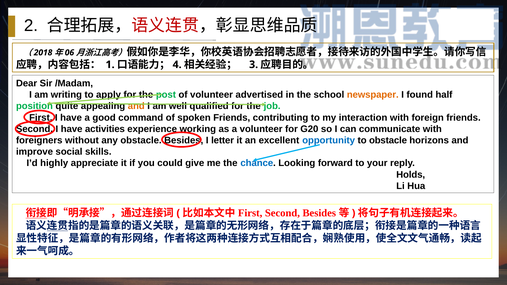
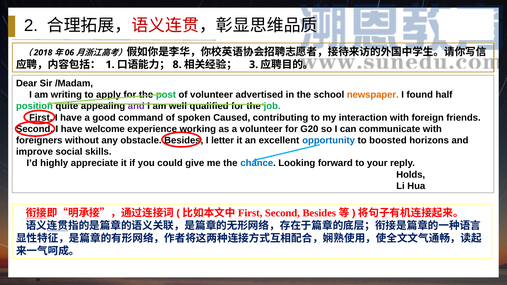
4: 4 -> 8 (177, 65)
and colour: orange -> purple (136, 106)
spoken Friends: Friends -> Caused (232, 118)
activities: activities -> welcome (105, 129)
to obstacle: obstacle -> boosted (388, 140)
